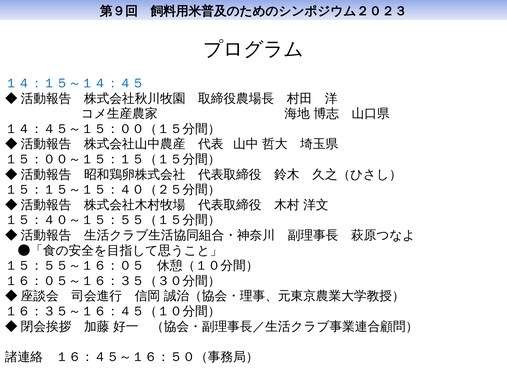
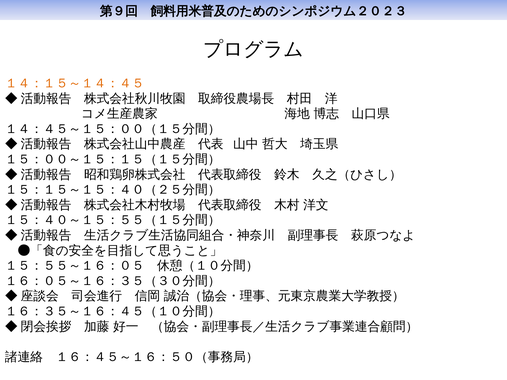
１４：１５～１４：４５ colour: blue -> orange (75, 83)
